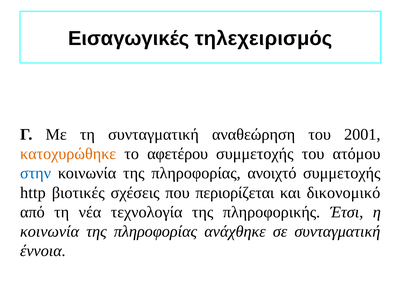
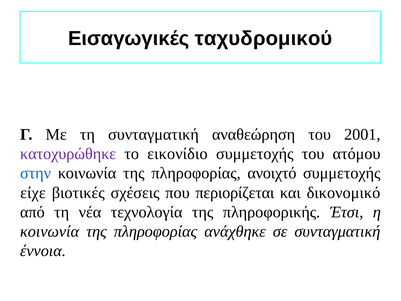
τηλεχειρισμός: τηλεχειρισμός -> ταχυδρομικού (264, 38)
κατοχυρώθηκε colour: orange -> purple (68, 154)
αφετέρου: αφετέρου -> εικονίδιο (177, 154)
http: http -> είχε (33, 193)
